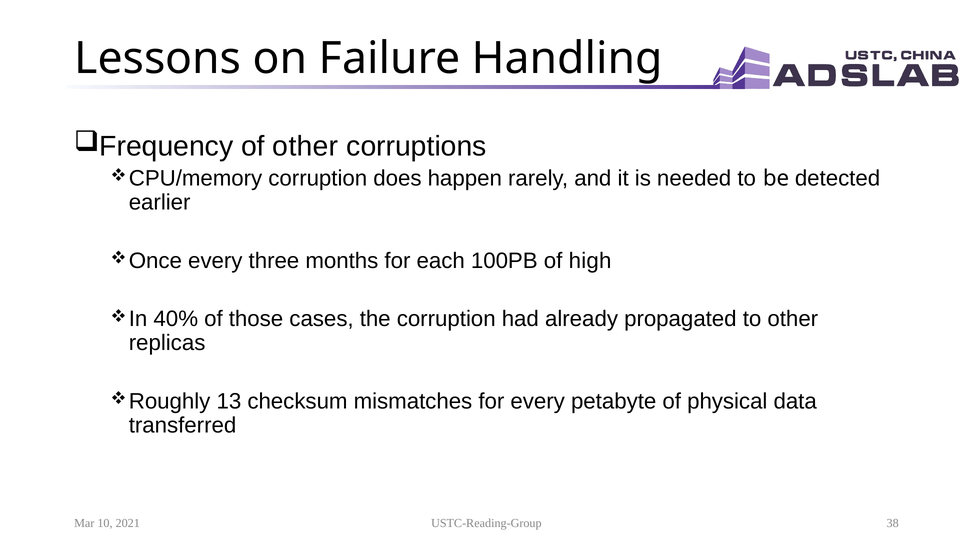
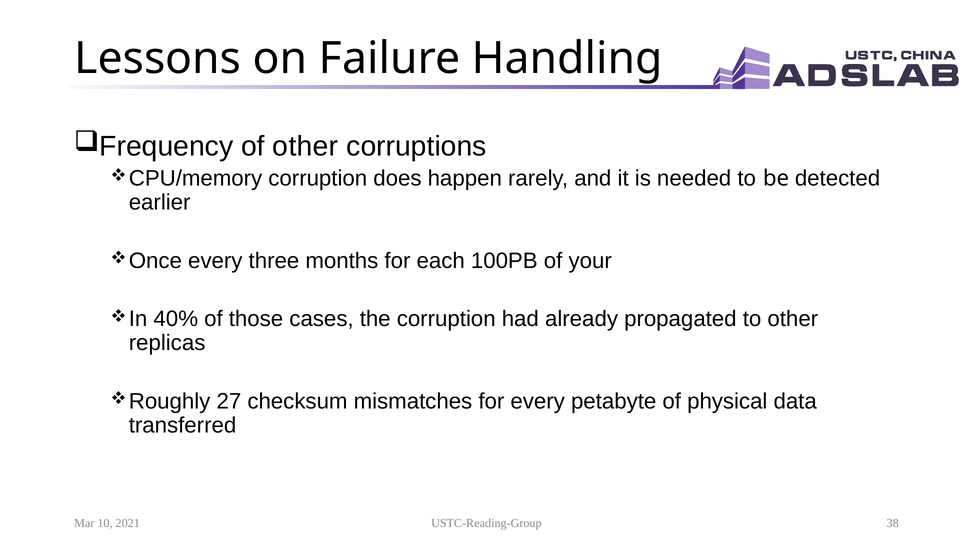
high: high -> your (590, 260)
13: 13 -> 27 (229, 401)
